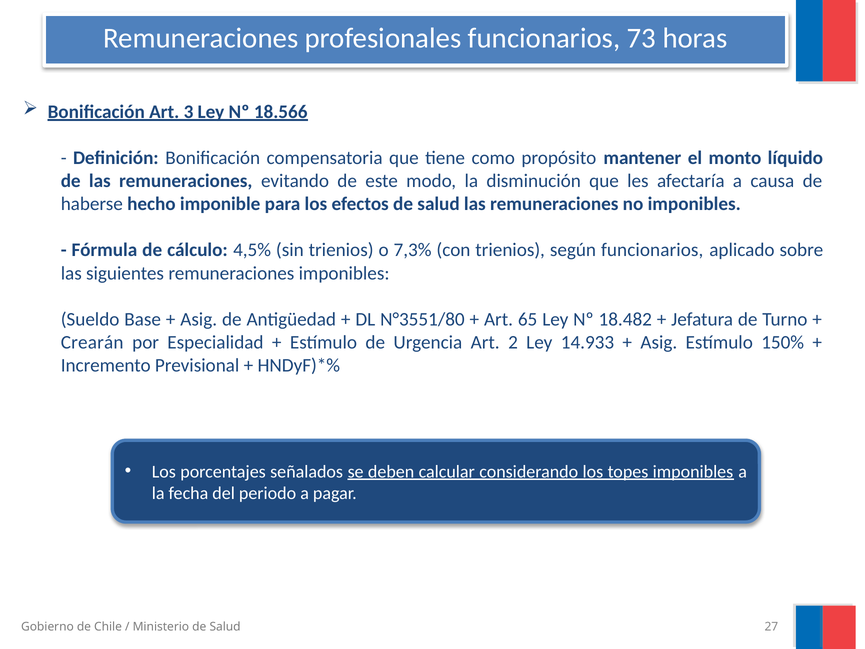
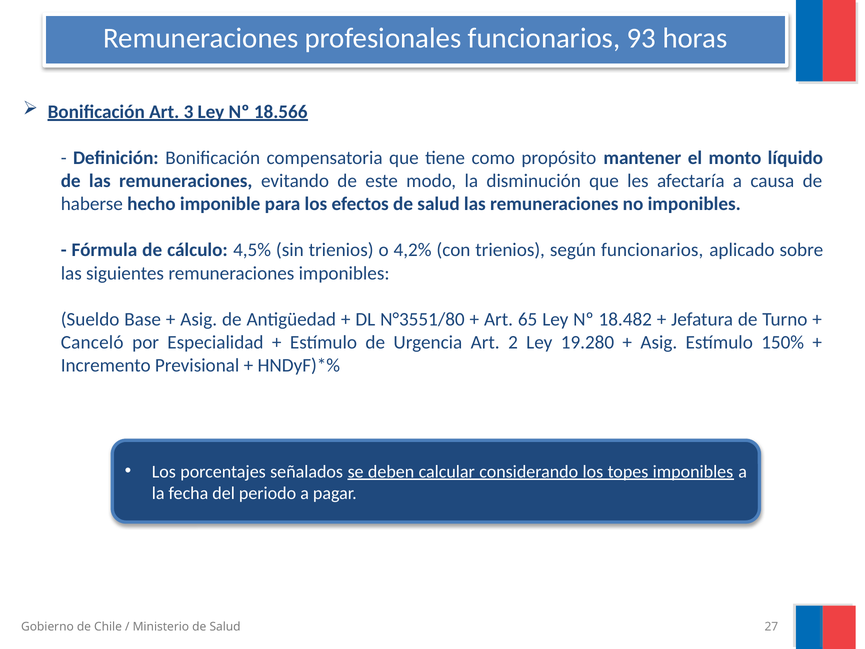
73: 73 -> 93 (641, 38)
7,3%: 7,3% -> 4,2% (413, 250)
Crearán: Crearán -> Canceló (92, 342)
14.933: 14.933 -> 19.280 (587, 342)
